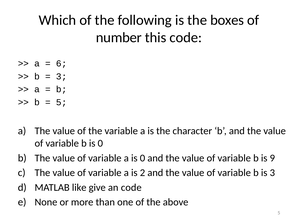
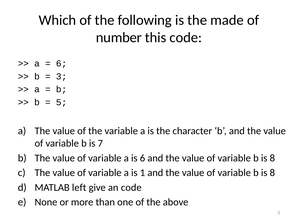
boxes: boxes -> made (227, 20)
b is 0: 0 -> 7 (100, 144)
a is 0: 0 -> 6 (142, 158)
9: 9 -> 8 (272, 158)
2: 2 -> 1 (142, 173)
3: 3 -> 8 (272, 173)
like: like -> left (79, 188)
